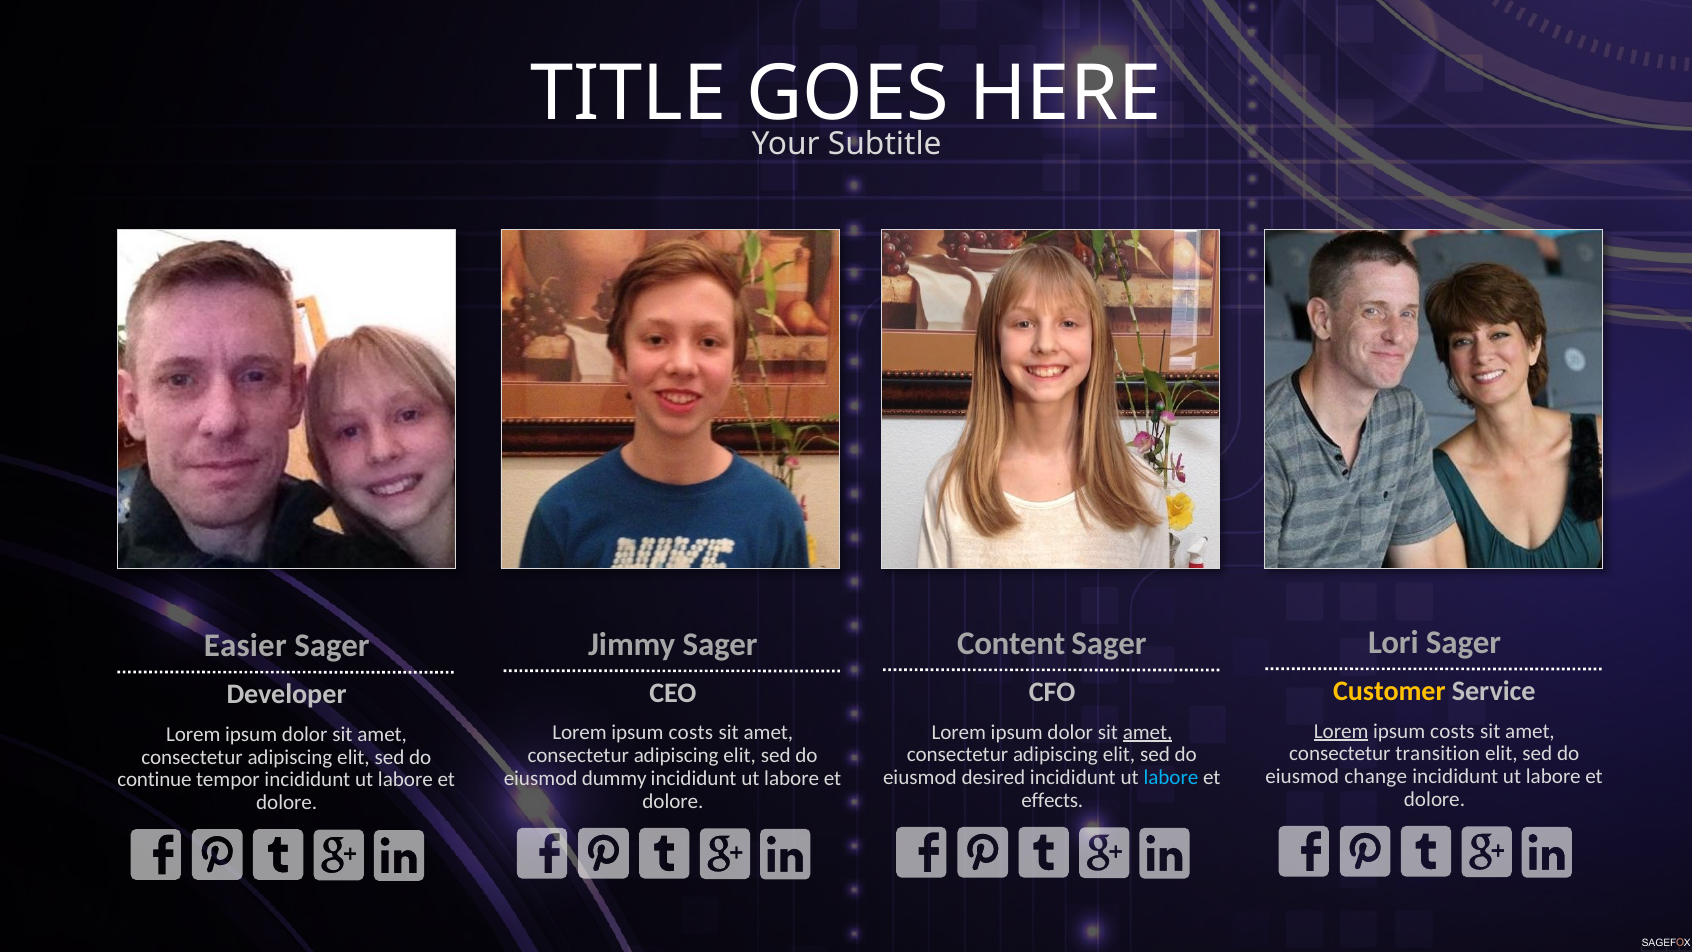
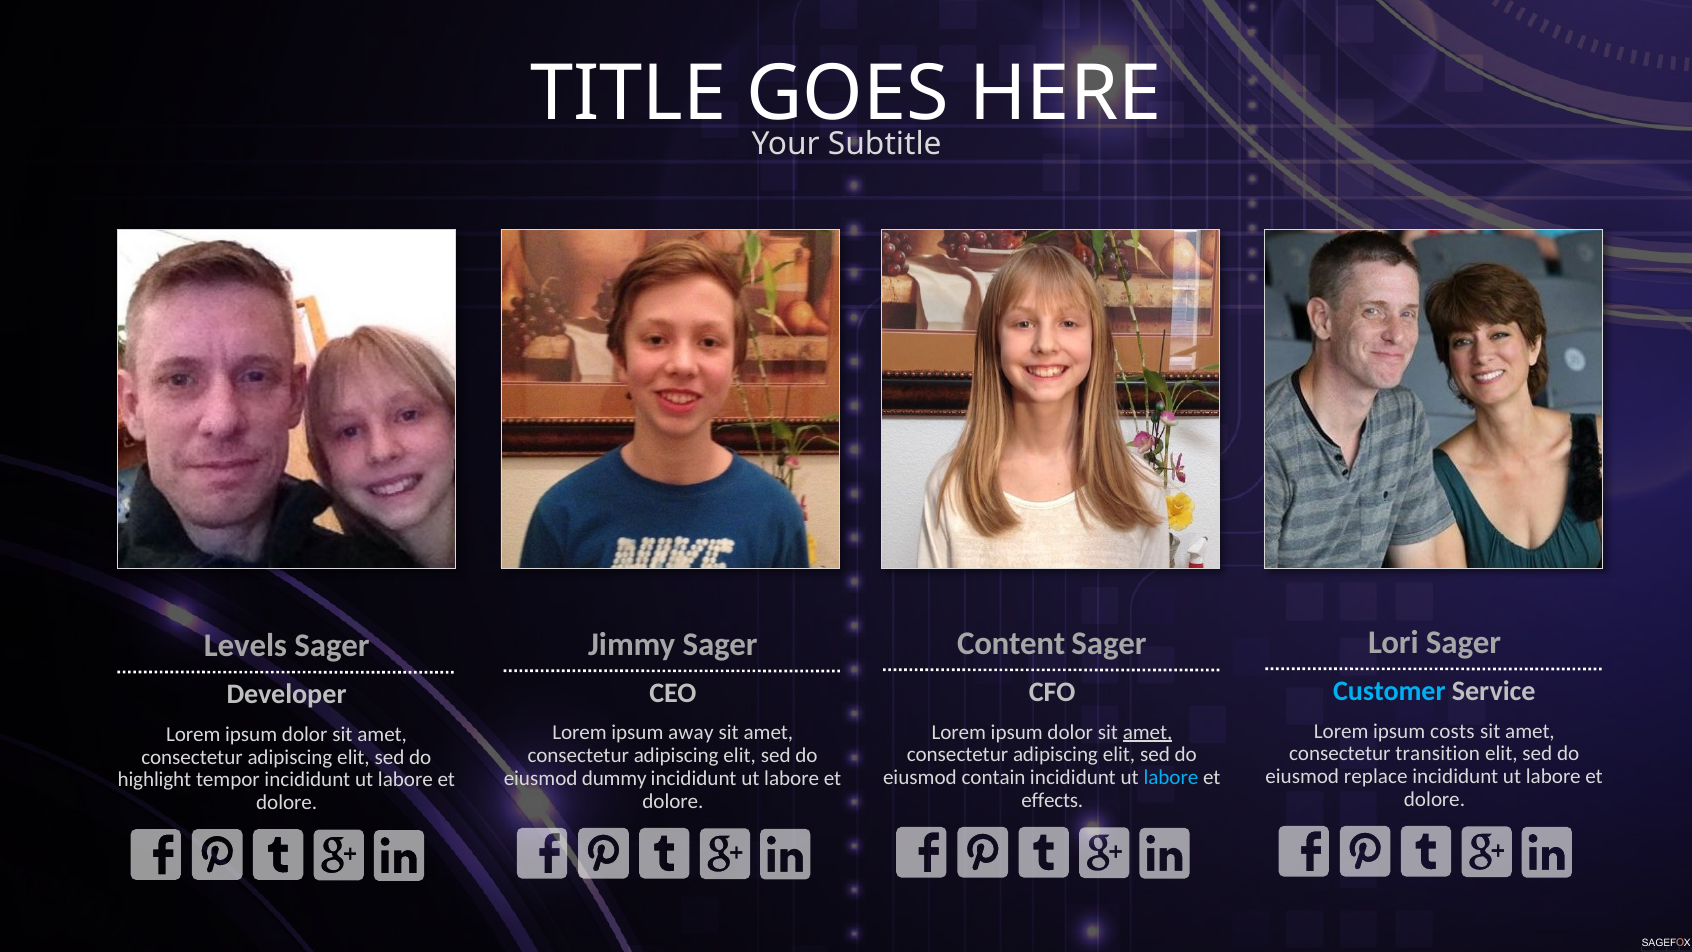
Easier: Easier -> Levels (245, 646)
Customer colour: yellow -> light blue (1389, 691)
Lorem underline: present -> none (1341, 731)
costs: costs -> away (691, 733)
change: change -> replace (1376, 777)
desired: desired -> contain (994, 777)
continue: continue -> highlight (154, 780)
